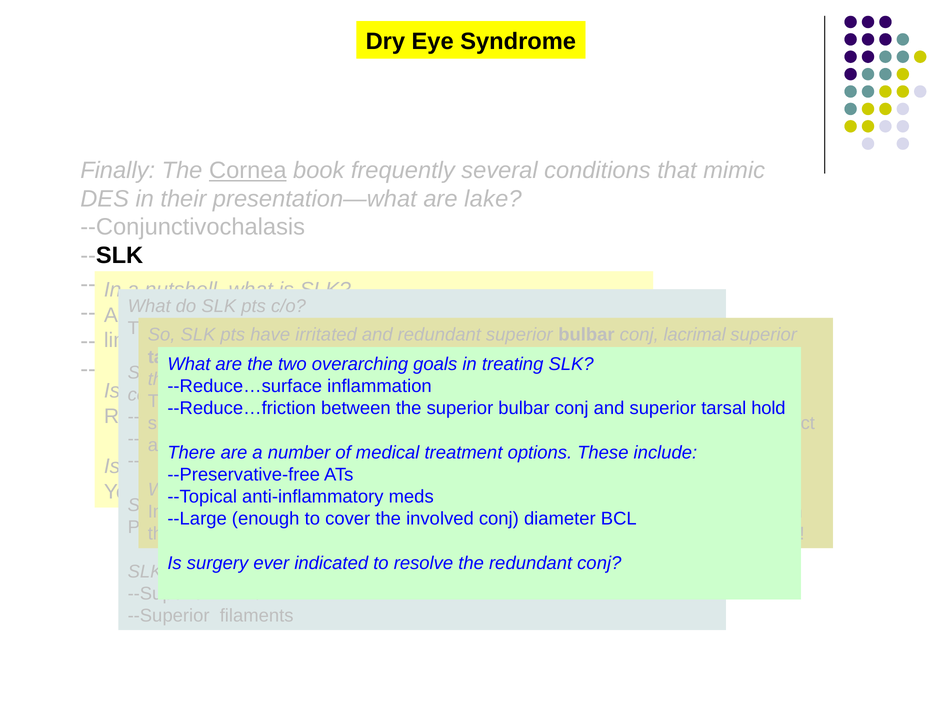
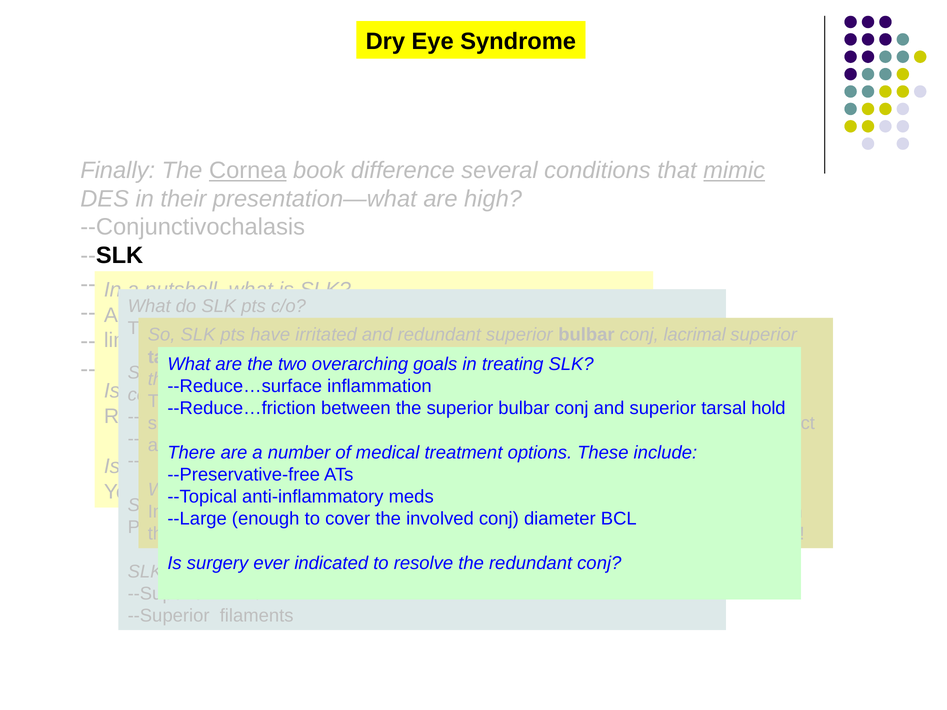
frequently: frequently -> difference (403, 170)
mimic underline: none -> present (734, 170)
lake: lake -> high (493, 199)
